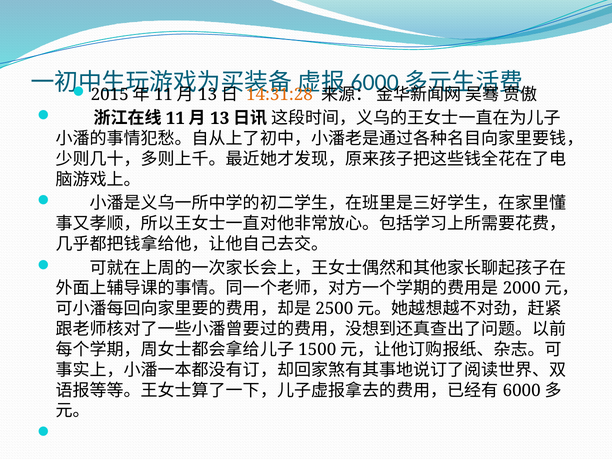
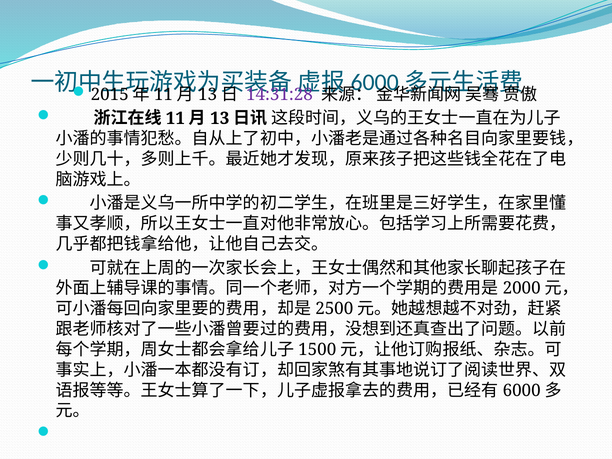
14:31:28 colour: orange -> purple (279, 94)
